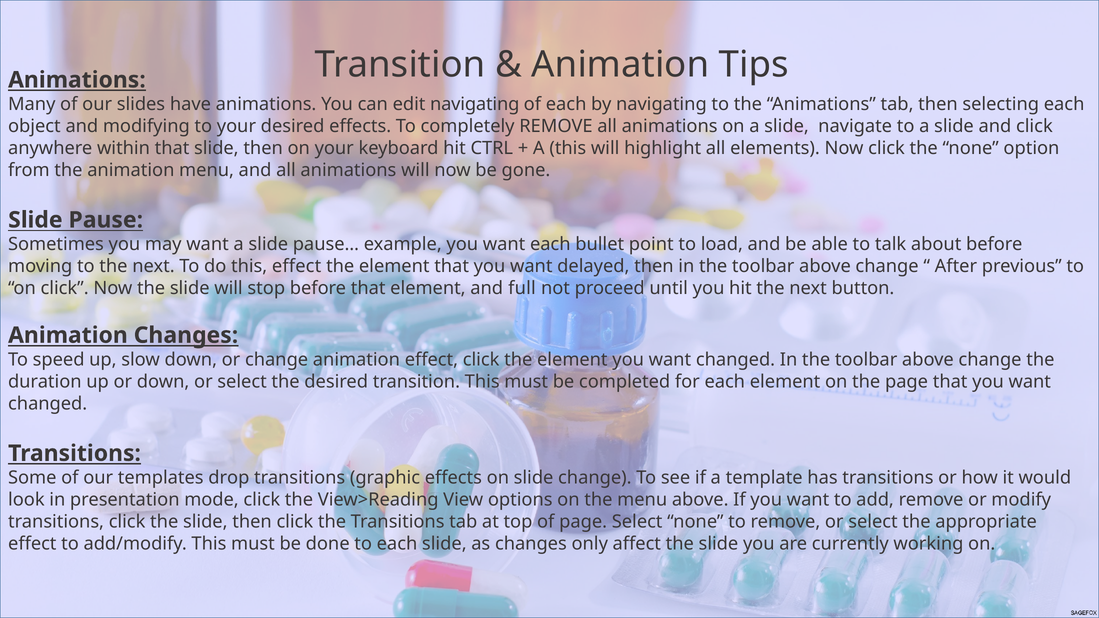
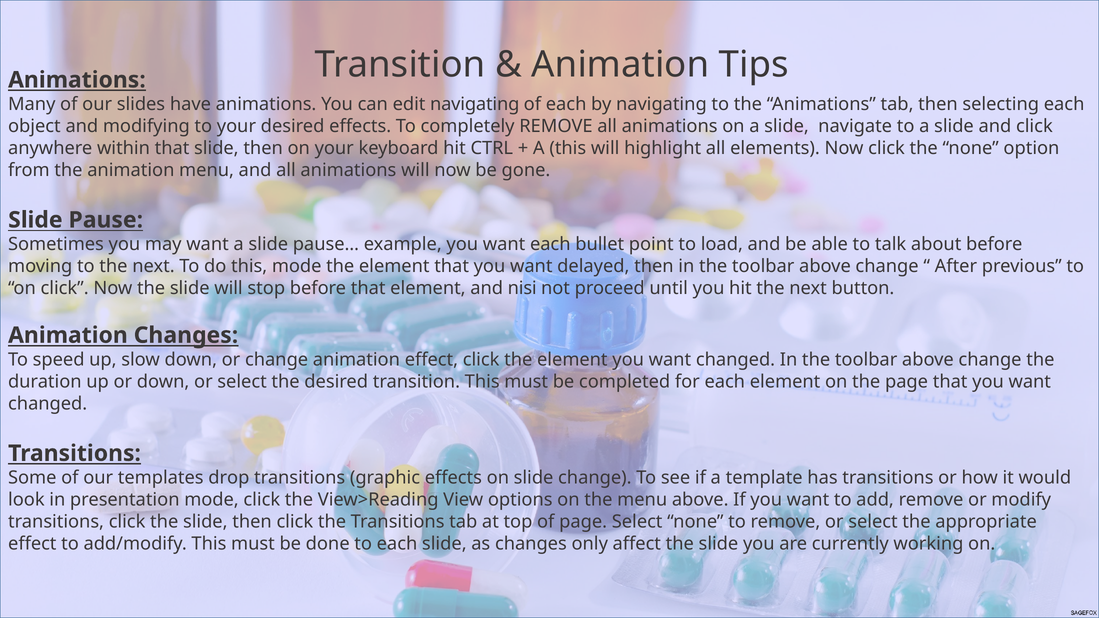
this effect: effect -> mode (297, 266)
full: full -> nisi (522, 288)
